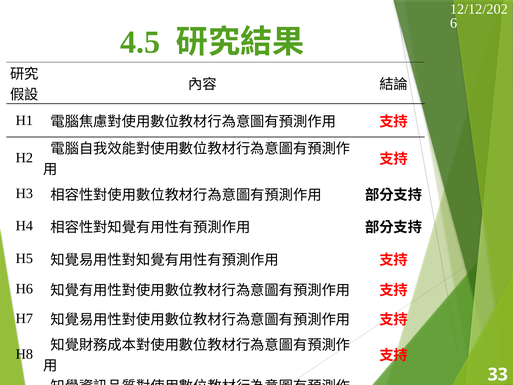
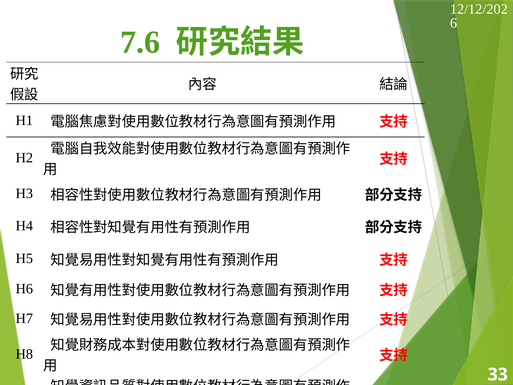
4.5: 4.5 -> 7.6 (140, 42)
